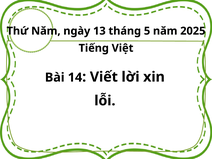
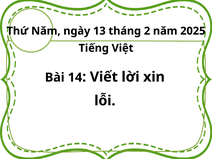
5: 5 -> 2 (147, 31)
